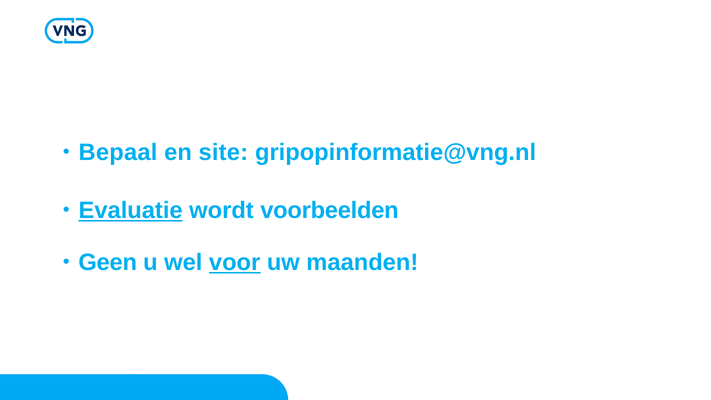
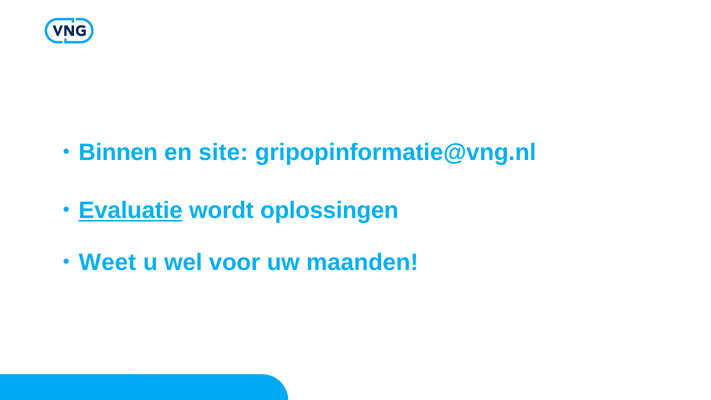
Bepaal: Bepaal -> Binnen (118, 152)
voorbeelden: voorbeelden -> oplossingen (329, 211)
Geen: Geen -> Weet (107, 262)
voor underline: present -> none (235, 262)
